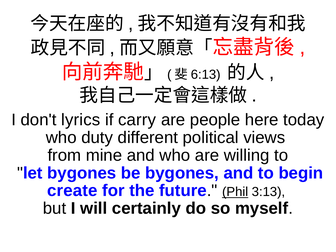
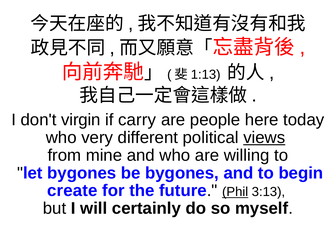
6:13: 6:13 -> 1:13 (206, 75)
lyrics: lyrics -> virgin (81, 120)
duty: duty -> very (97, 137)
views underline: none -> present (264, 137)
